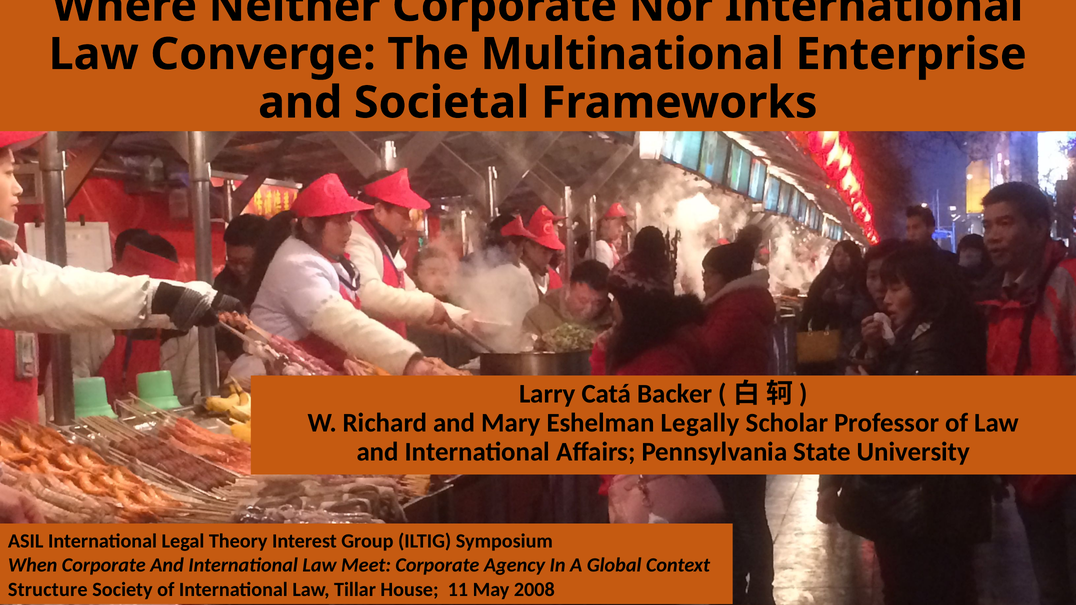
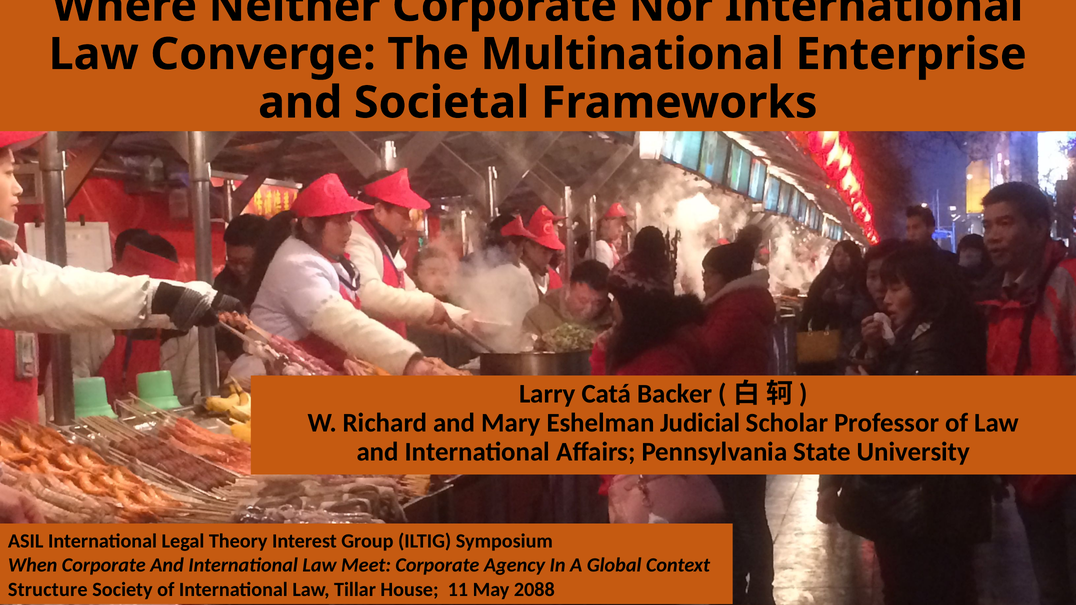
Legally: Legally -> Judicial (700, 423)
2008: 2008 -> 2088 (534, 590)
